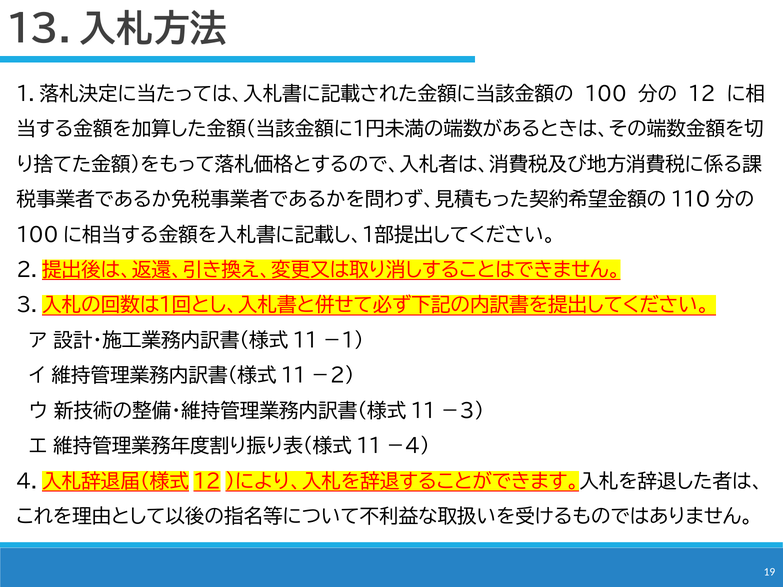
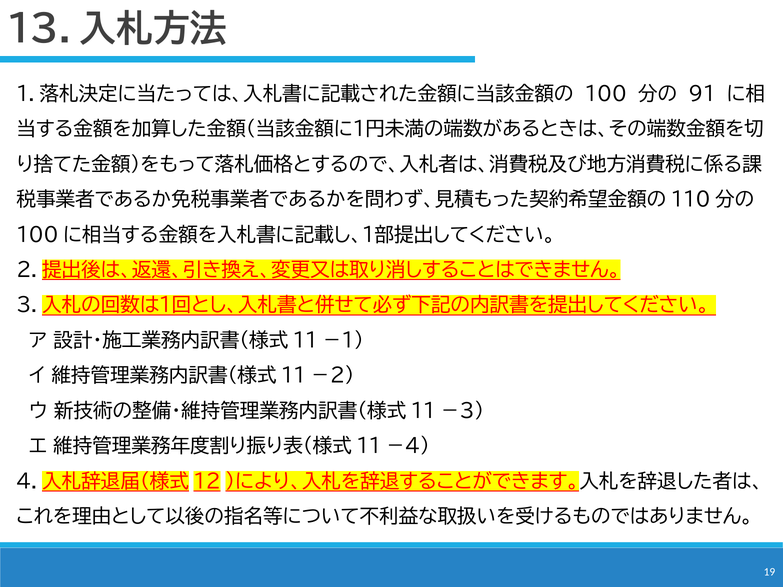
12: 12 -> 91 (702, 94)
